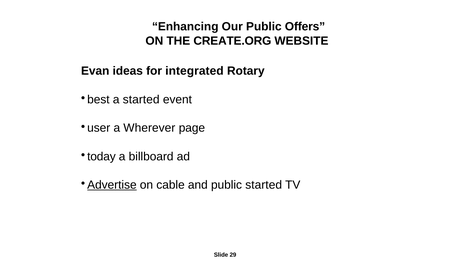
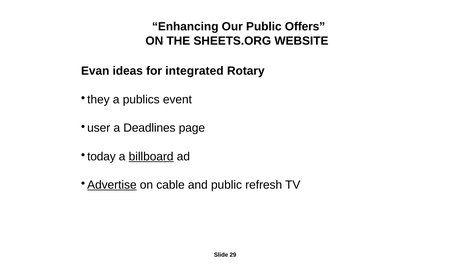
CREATE.ORG: CREATE.ORG -> SHEETS.ORG (232, 41)
best: best -> they (98, 99)
a started: started -> publics (141, 99)
Wherever: Wherever -> Deadlines (149, 128)
billboard underline: none -> present (151, 156)
public started: started -> refresh (264, 185)
